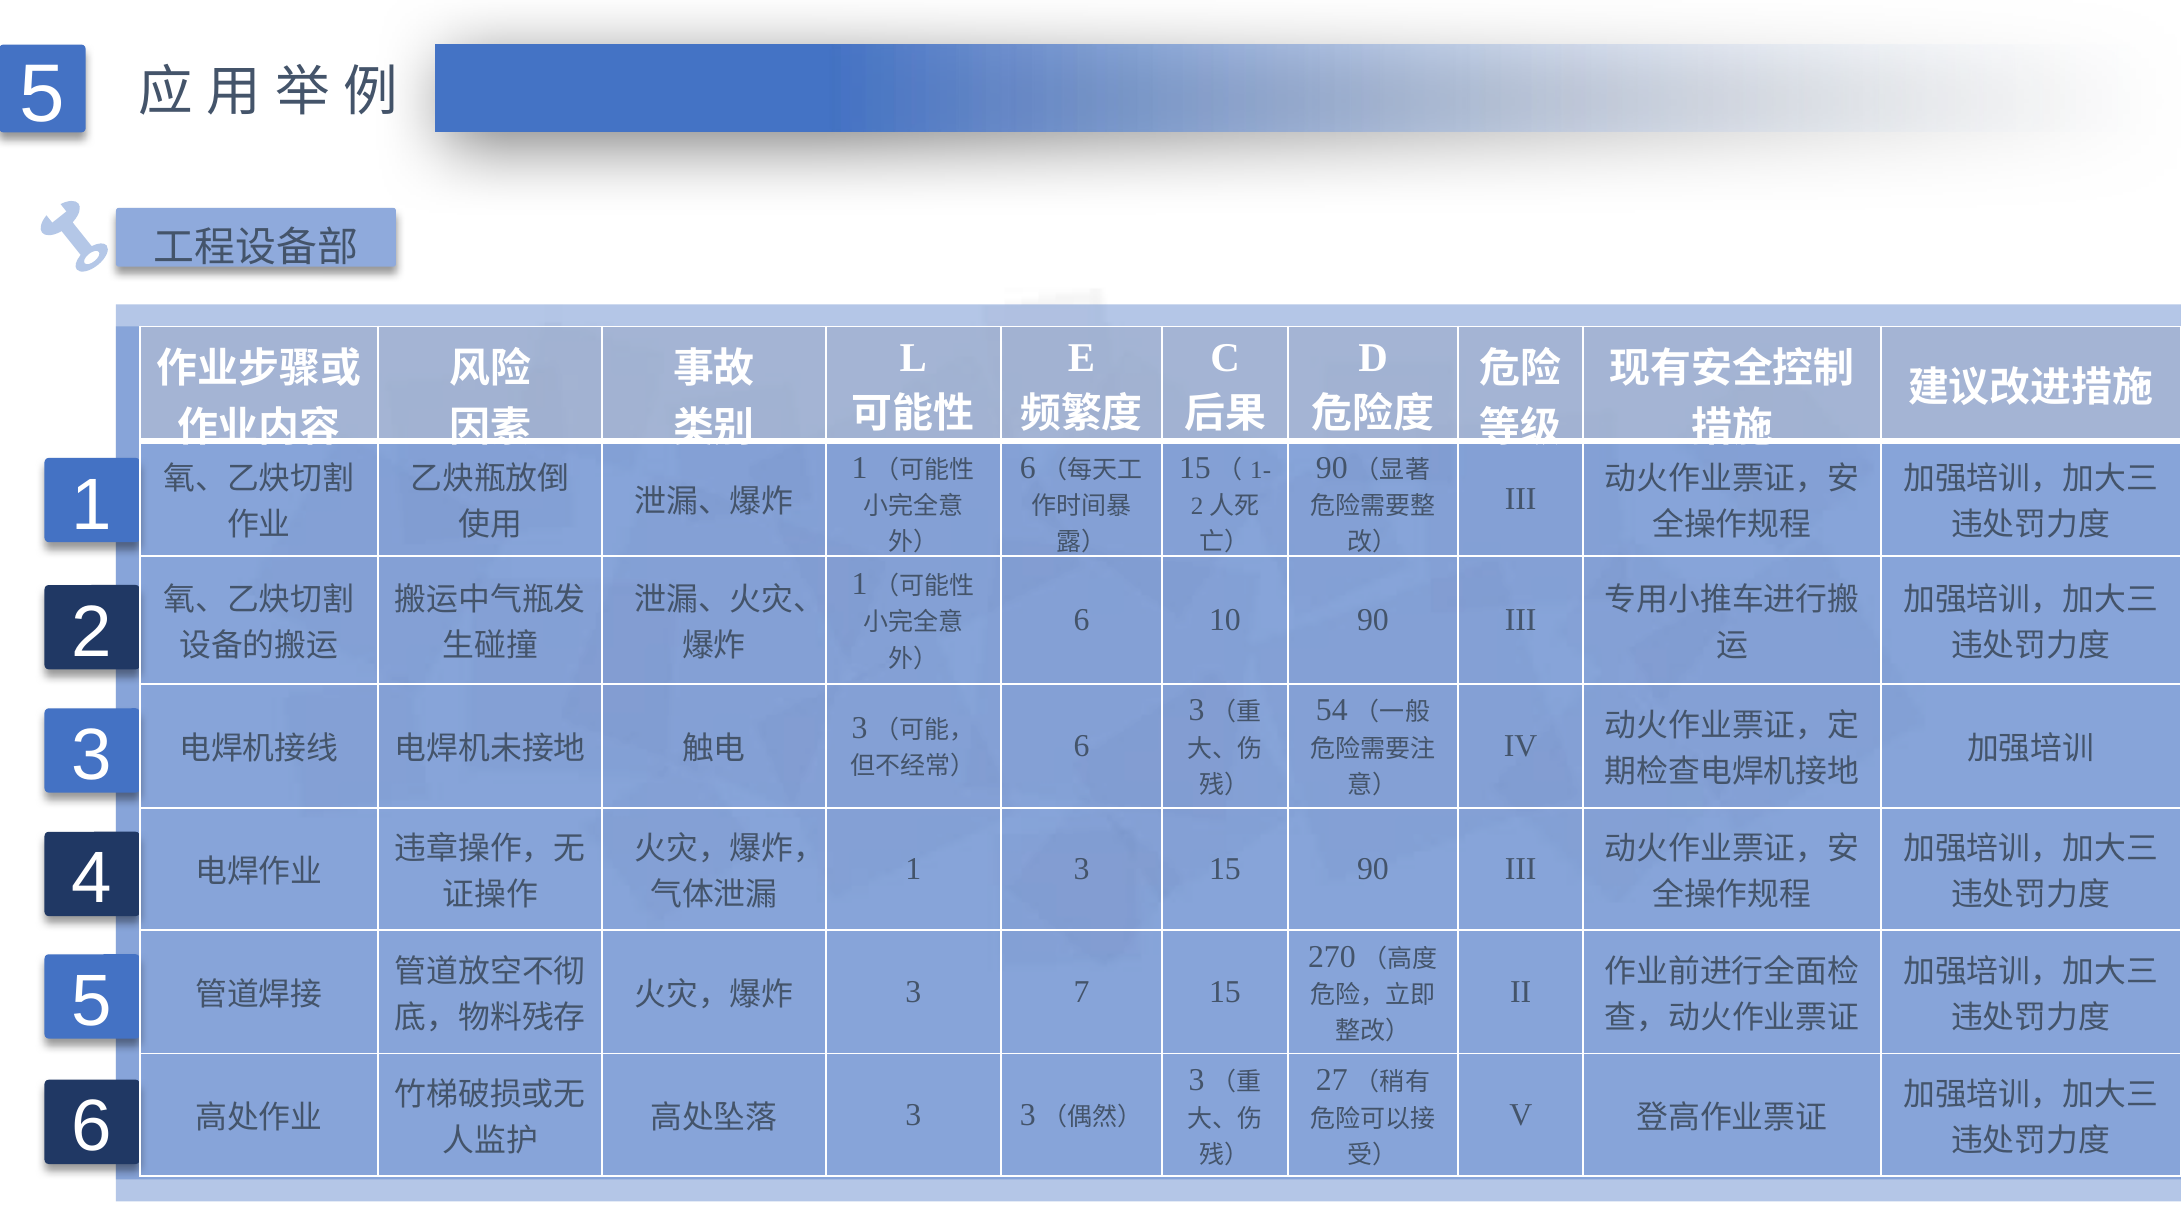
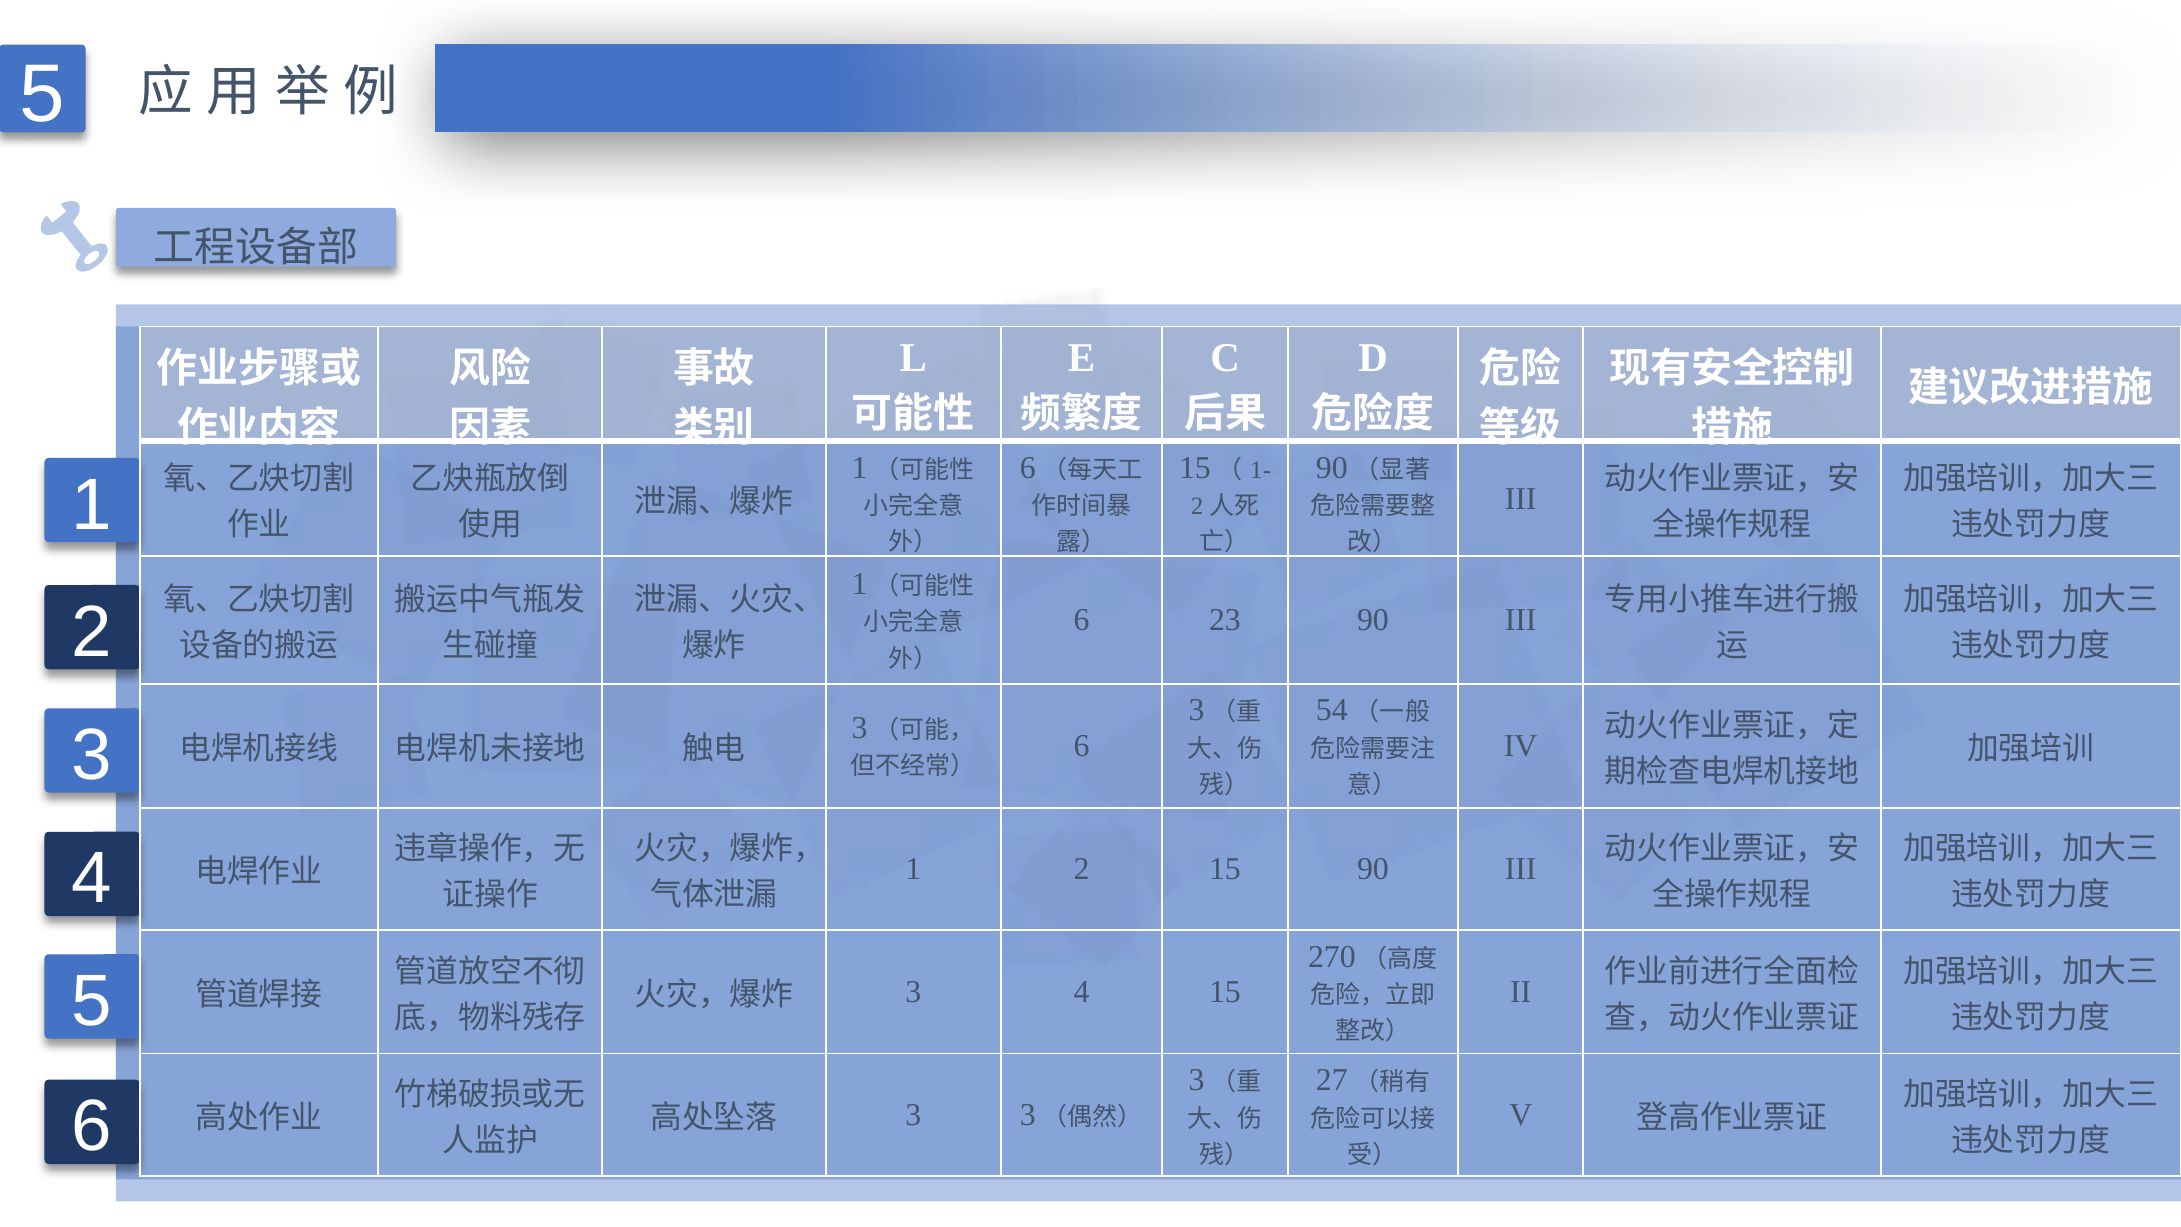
10: 10 -> 23 (1225, 620)
3: 3 -> 2 (1082, 869)
3 7: 7 -> 4 (1082, 992)
